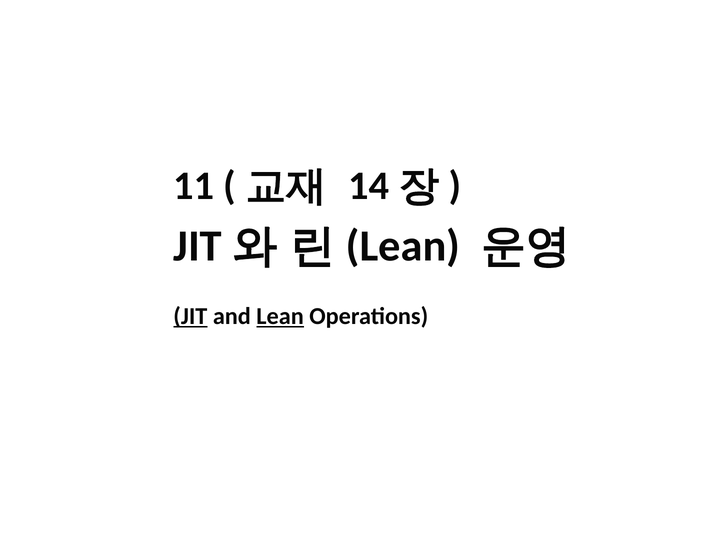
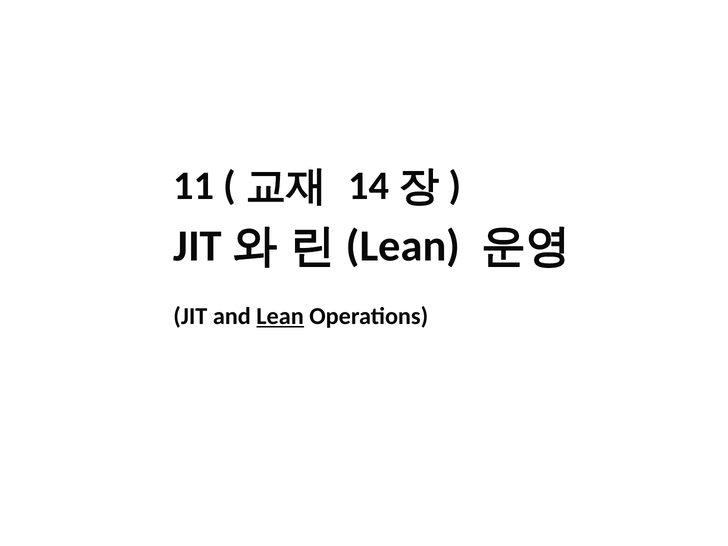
JIT underline: present -> none (190, 316)
